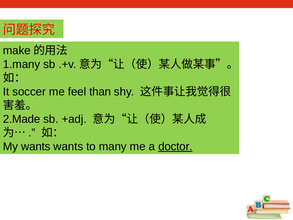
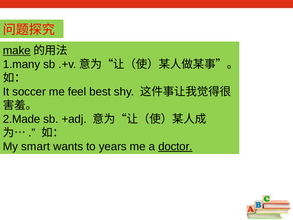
make underline: none -> present (17, 51)
than: than -> best (100, 92)
My wants: wants -> smart (36, 146)
many: many -> years (113, 146)
